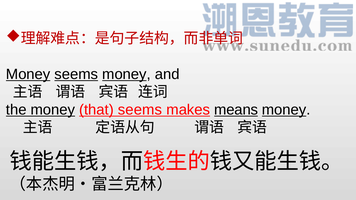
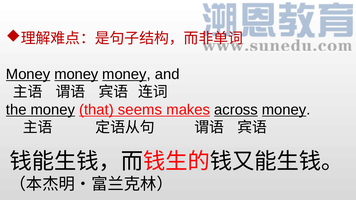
seems: seems -> money (76, 74)
means: means -> across (236, 110)
